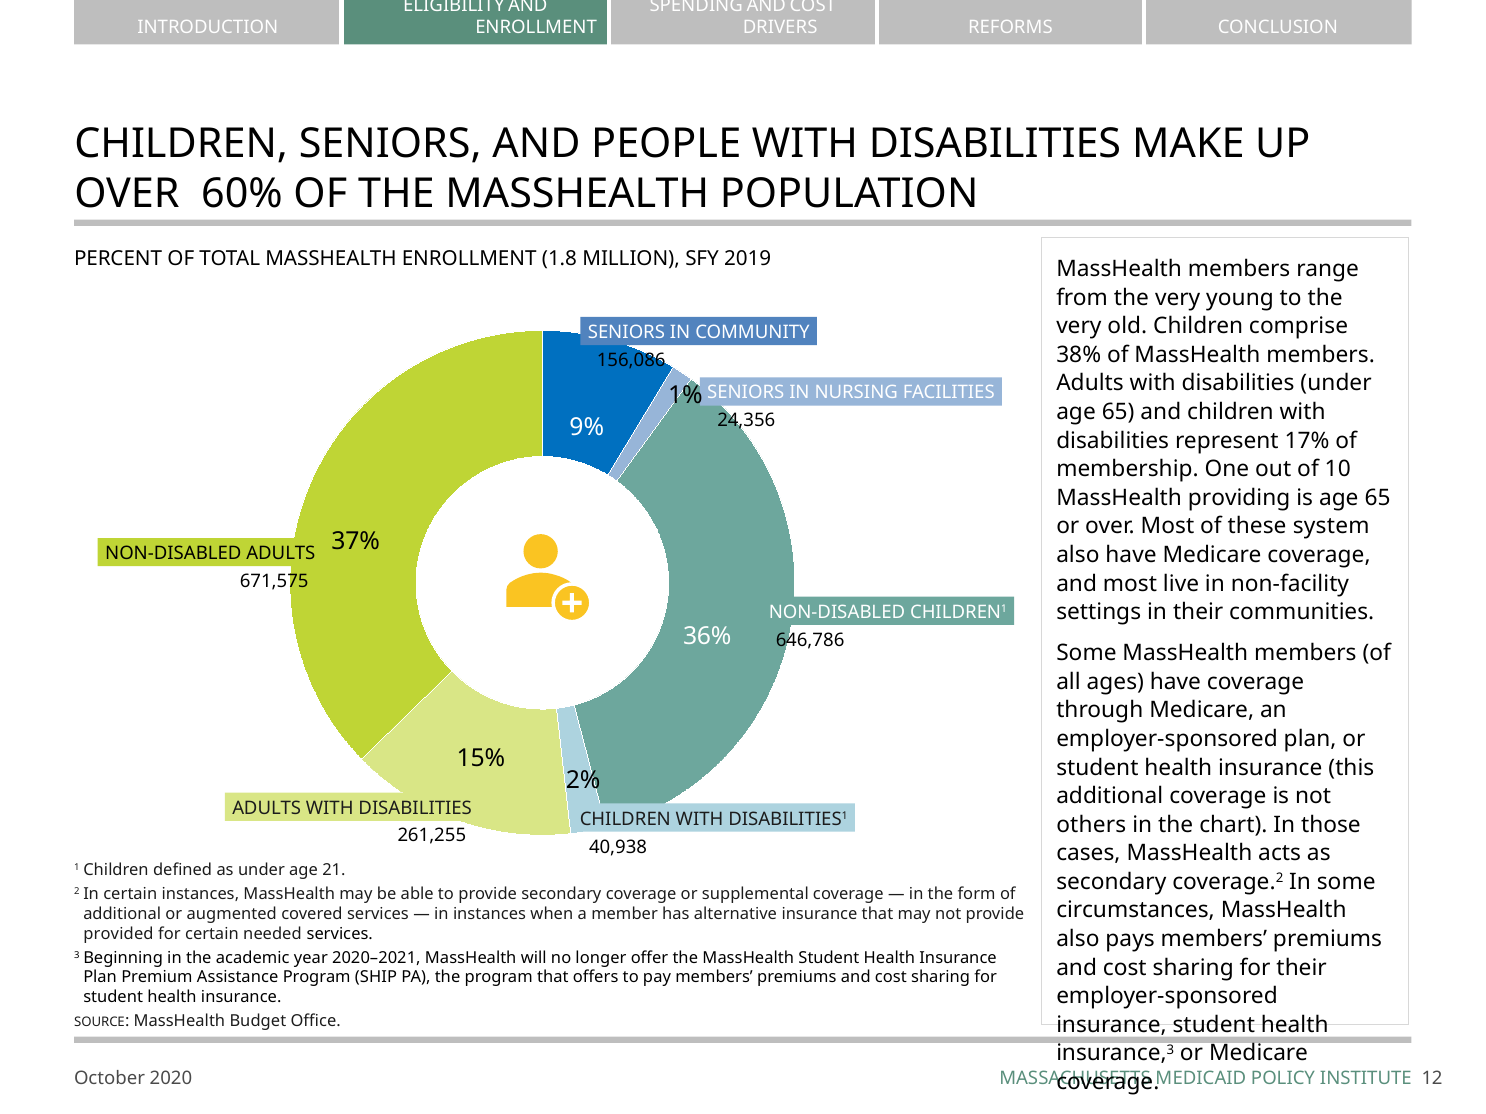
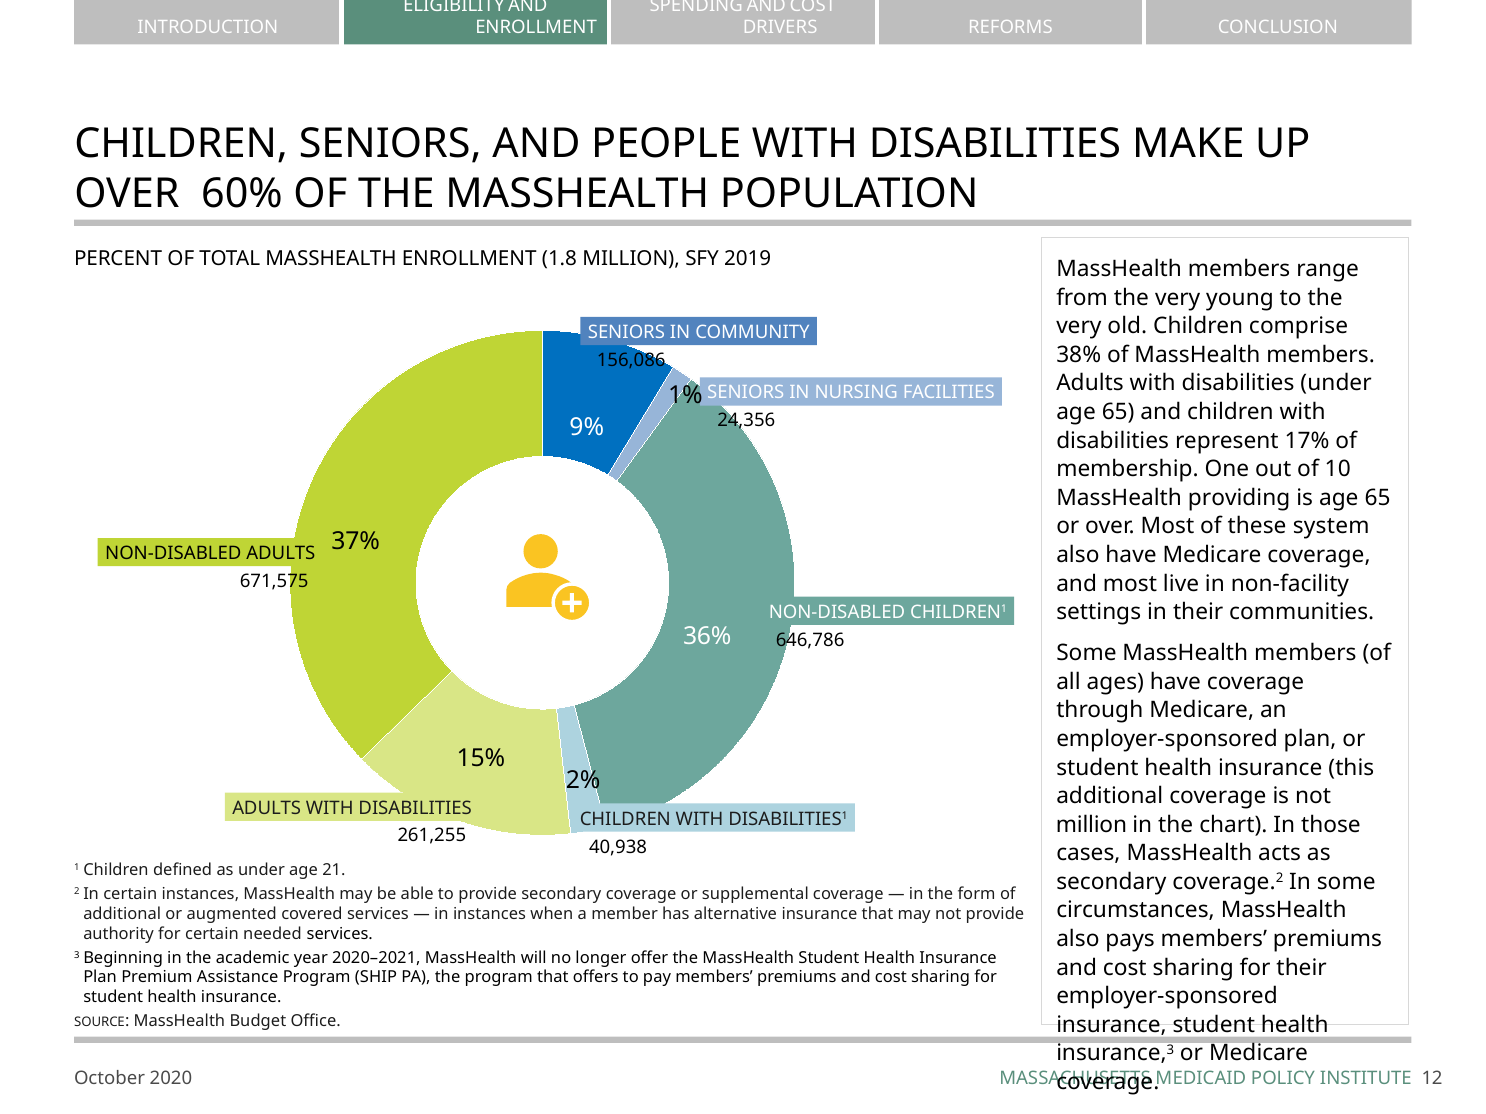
others: others -> million (1092, 825)
provided: provided -> authority (119, 934)
